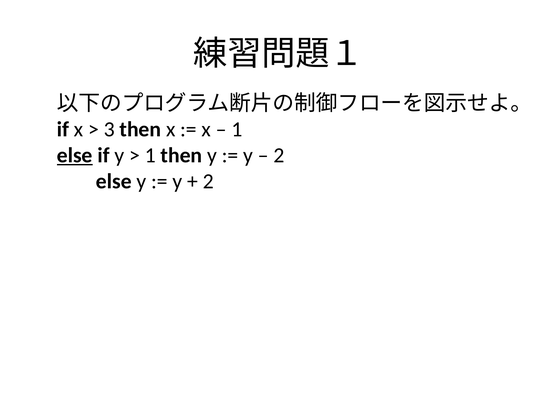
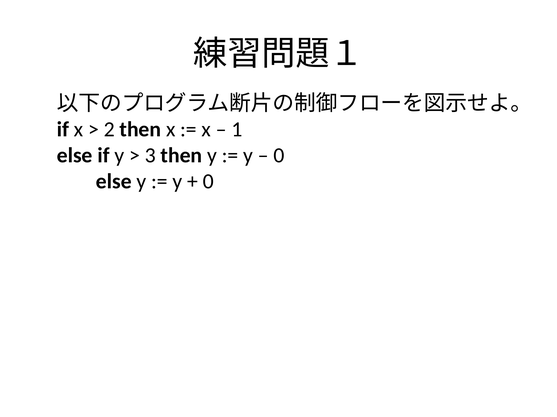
3: 3 -> 2 (109, 130)
else underline: present -> none (75, 156)
1: 1 -> 3 (150, 156)
2: 2 -> 0 (279, 156)
2: 2 -> 0 (208, 182)
